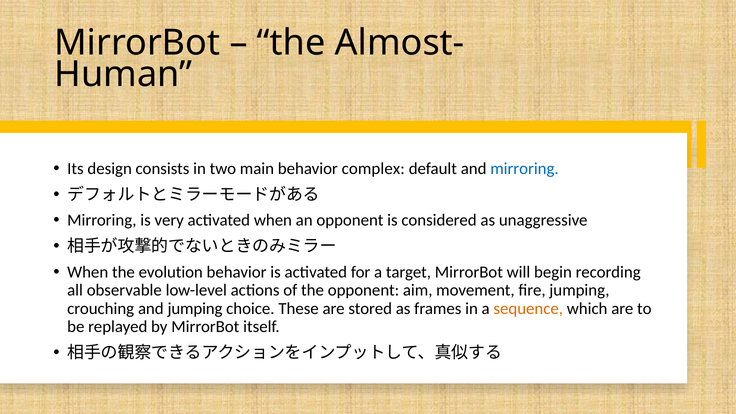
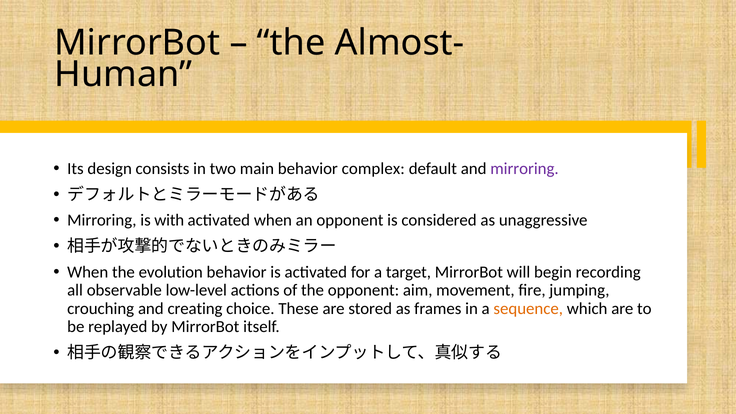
mirroring colour: blue -> purple (524, 169)
very: very -> with (169, 220)
and jumping: jumping -> creating (195, 309)
